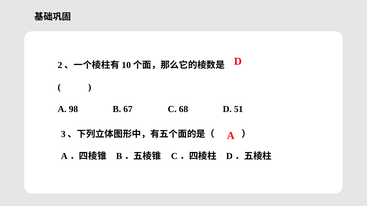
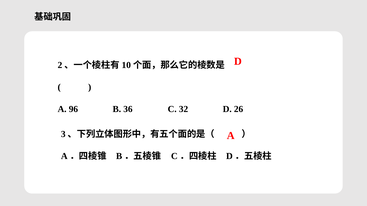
98: 98 -> 96 (73, 109)
67: 67 -> 36 (128, 109)
68: 68 -> 32 (184, 109)
51: 51 -> 26 (239, 109)
